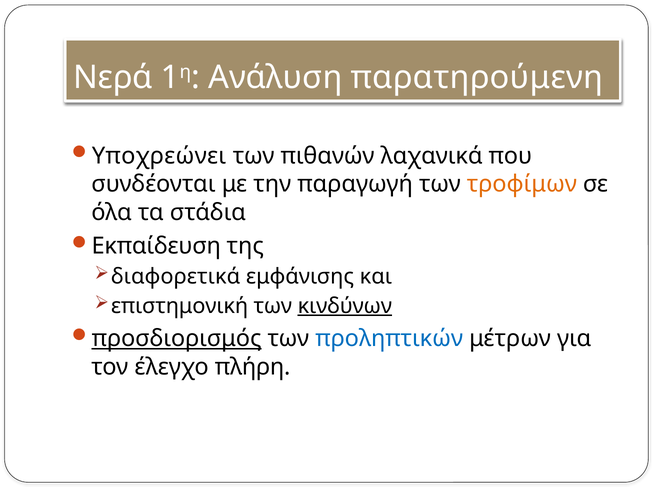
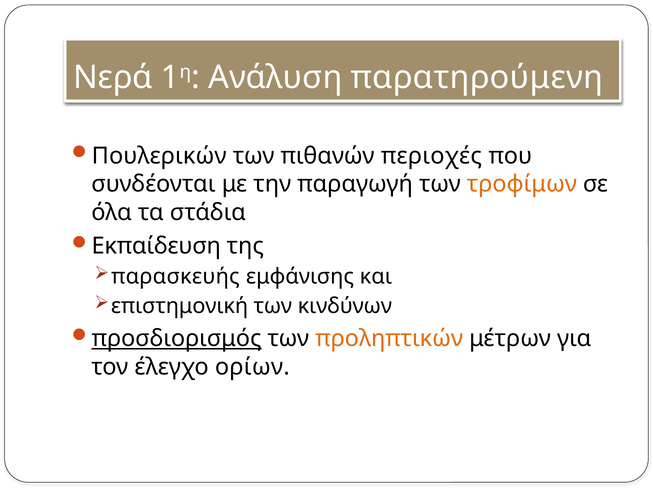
Υποχρεώνει: Υποχρεώνει -> Πουλερικών (159, 156)
λαχανικά: λαχανικά -> περιοχές (431, 156)
διαφορετικά: διαφορετικά -> παρασκευής (175, 277)
κινδύνων underline: present -> none (345, 306)
προληπτικών colour: blue -> orange (389, 339)
πλήρη: πλήρη -> ορίων (252, 367)
